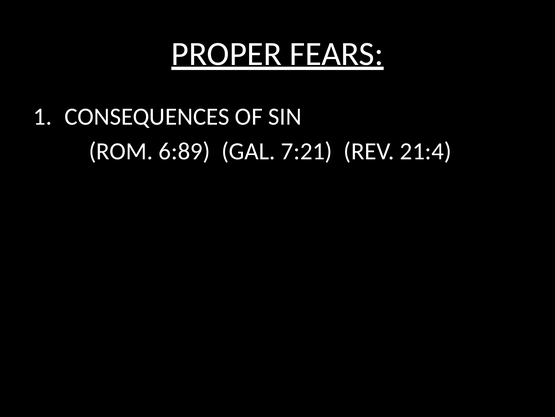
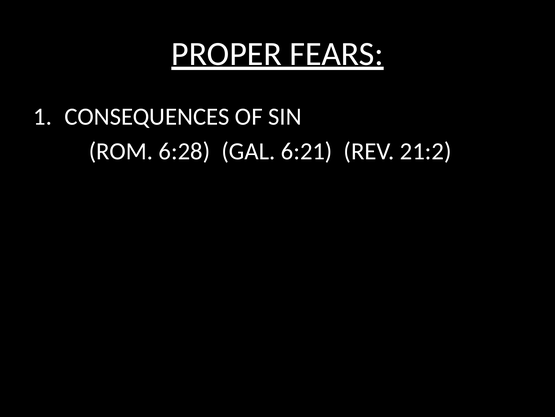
6:89: 6:89 -> 6:28 (184, 151)
7:21: 7:21 -> 6:21 (307, 151)
21:4: 21:4 -> 21:2 (426, 151)
